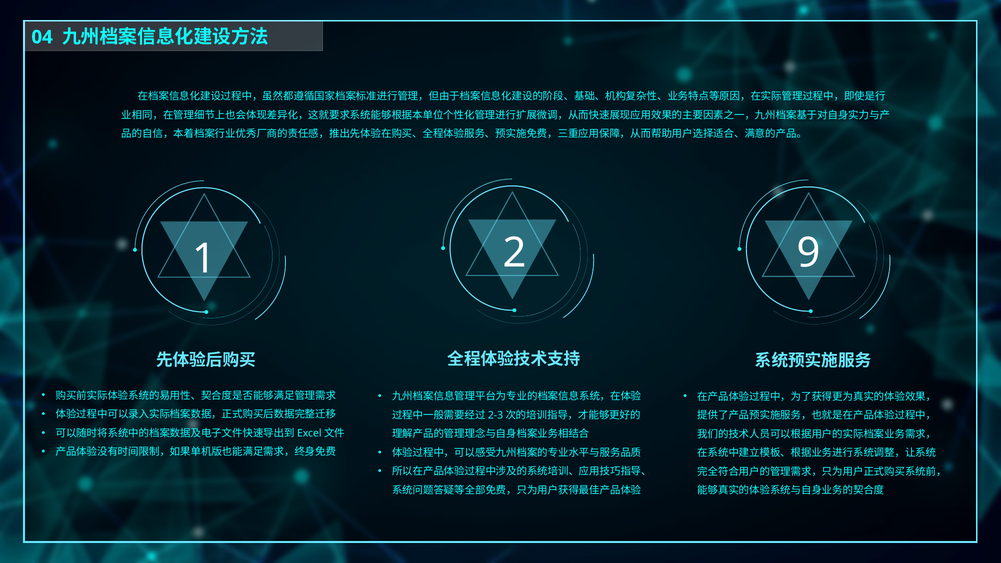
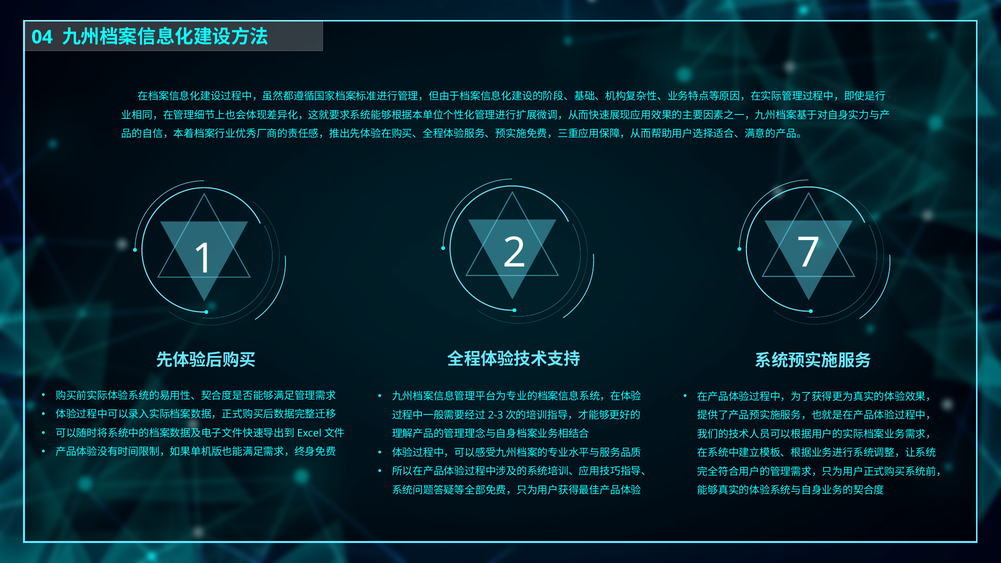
9: 9 -> 7 (809, 253)
